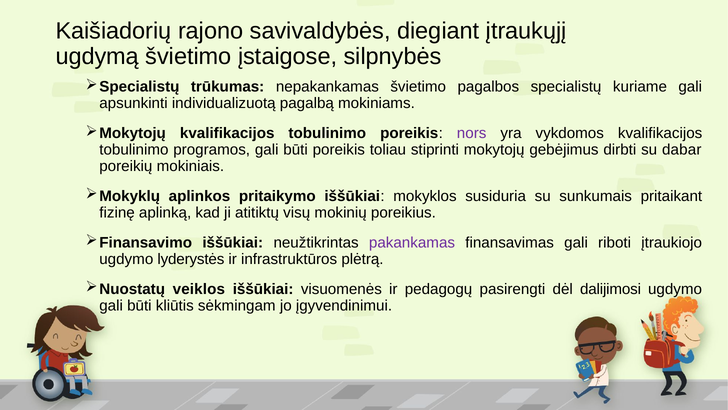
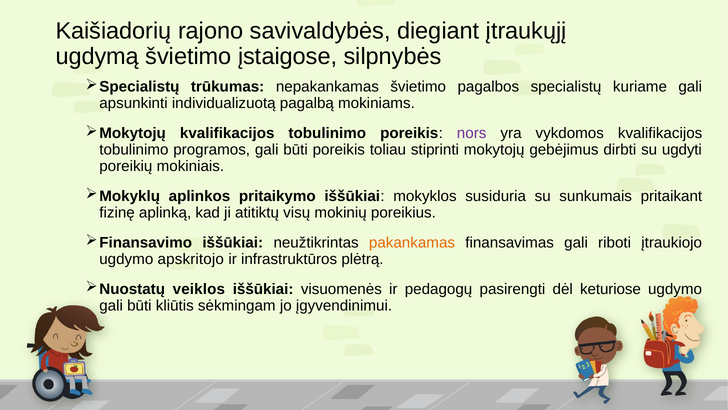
dabar: dabar -> ugdyti (682, 149)
pakankamas colour: purple -> orange (412, 242)
lyderystės: lyderystės -> apskritojo (191, 259)
dalijimosi: dalijimosi -> keturiose (610, 289)
